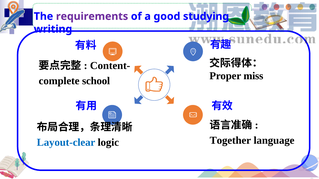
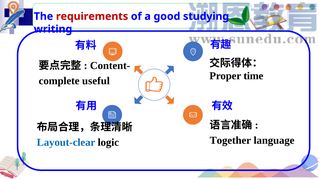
requirements colour: purple -> red (92, 16)
miss: miss -> time (253, 76)
school: school -> useful (96, 81)
